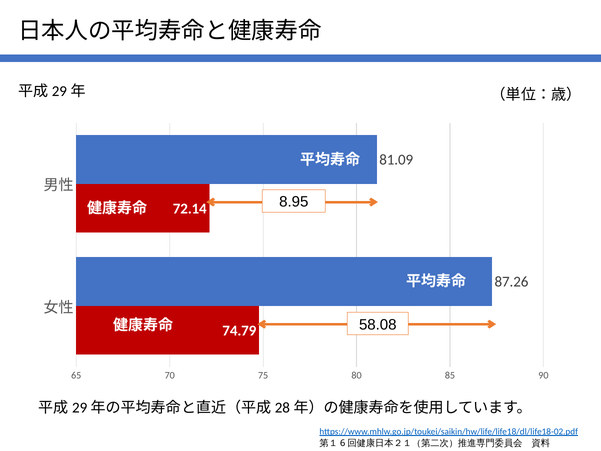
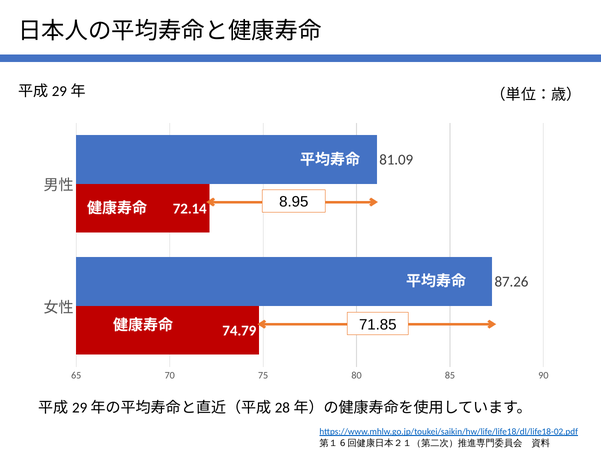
58.08: 58.08 -> 71.85 (378, 325)
